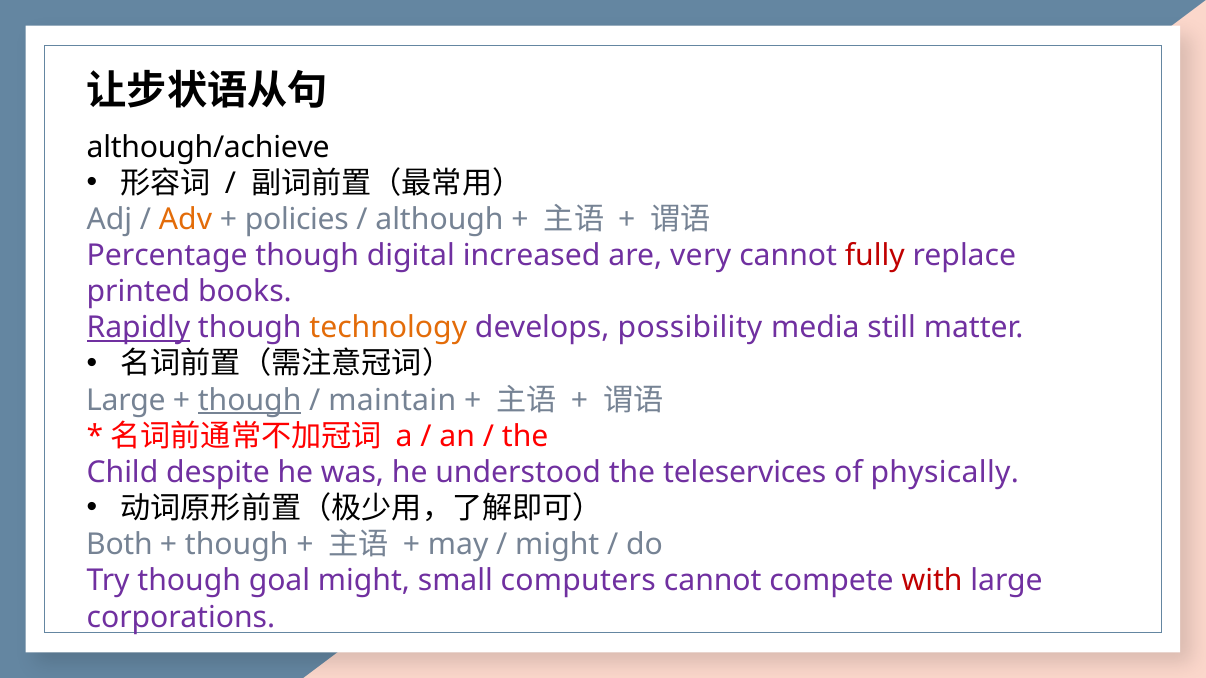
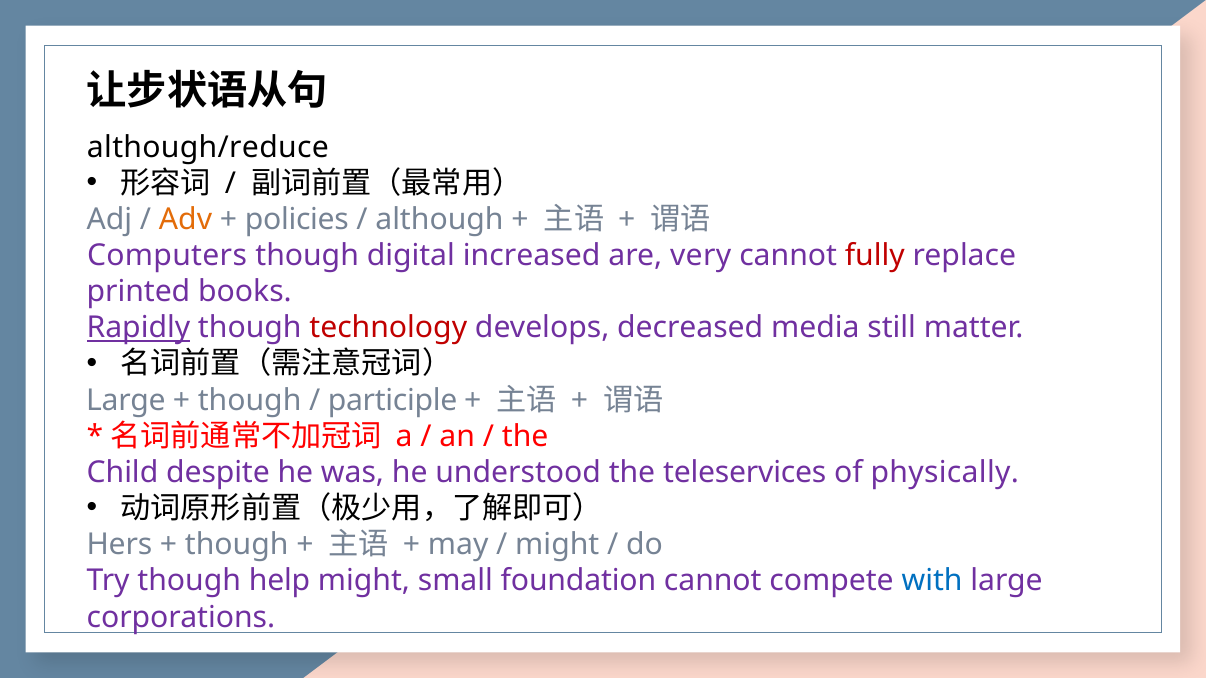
although/achieve: although/achieve -> although/reduce (208, 147)
Percentage: Percentage -> Computers (167, 256)
technology colour: orange -> red (388, 328)
possibility: possibility -> decreased (690, 328)
though underline: present -> none (250, 400)
maintain: maintain -> participle (393, 400)
Both: Both -> Hers (119, 545)
goal: goal -> help (280, 581)
computers: computers -> foundation (578, 581)
with colour: red -> blue (932, 581)
